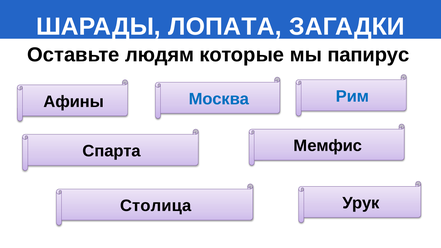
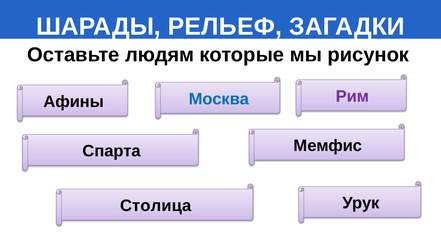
ЛОПАТА: ЛОПАТА -> РЕЛЬЕФ (225, 27)
папирус: папирус -> рисунок (368, 55)
Рим colour: blue -> purple (352, 96)
